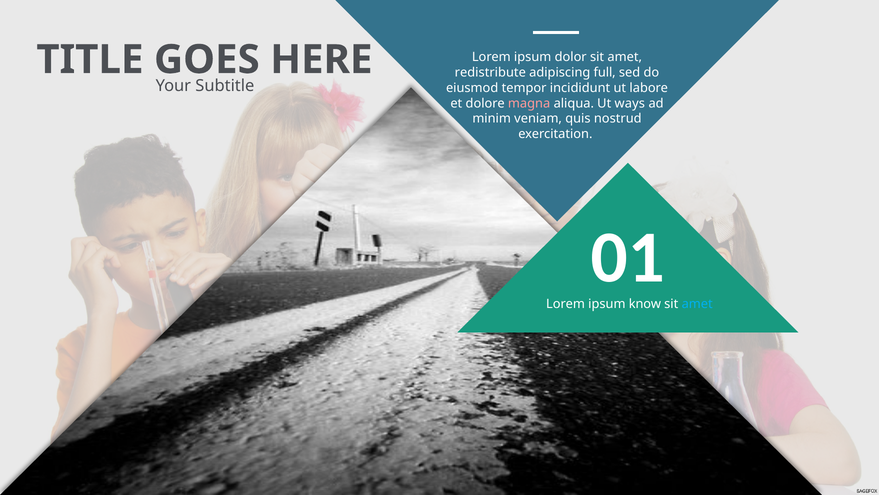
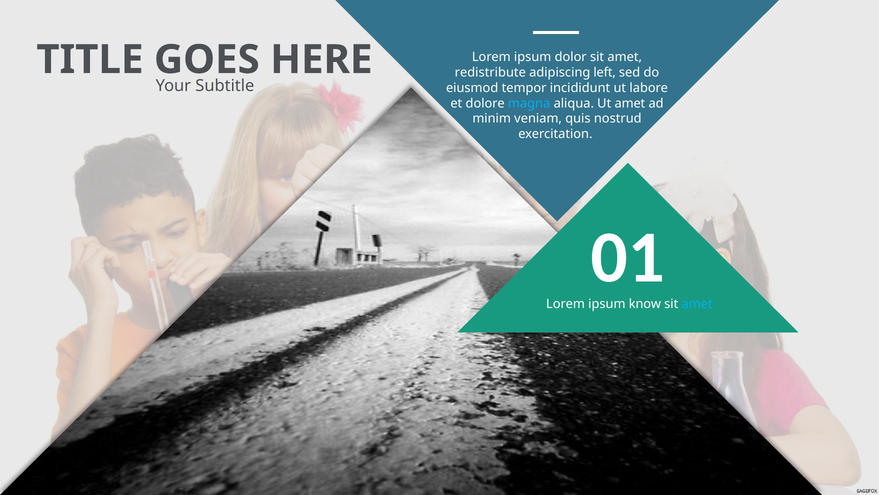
full: full -> left (605, 72)
magna colour: pink -> light blue (529, 103)
Ut ways: ways -> amet (630, 103)
